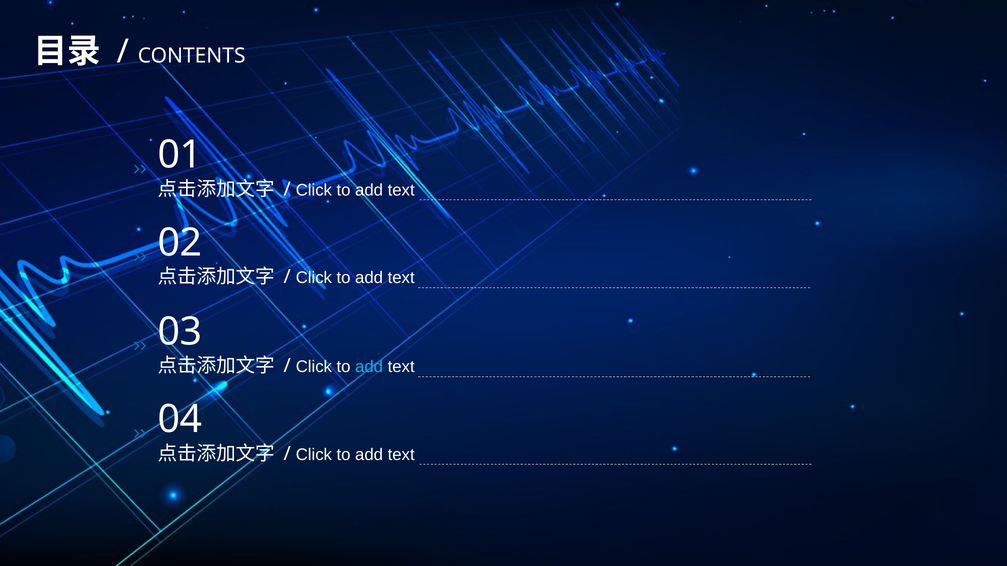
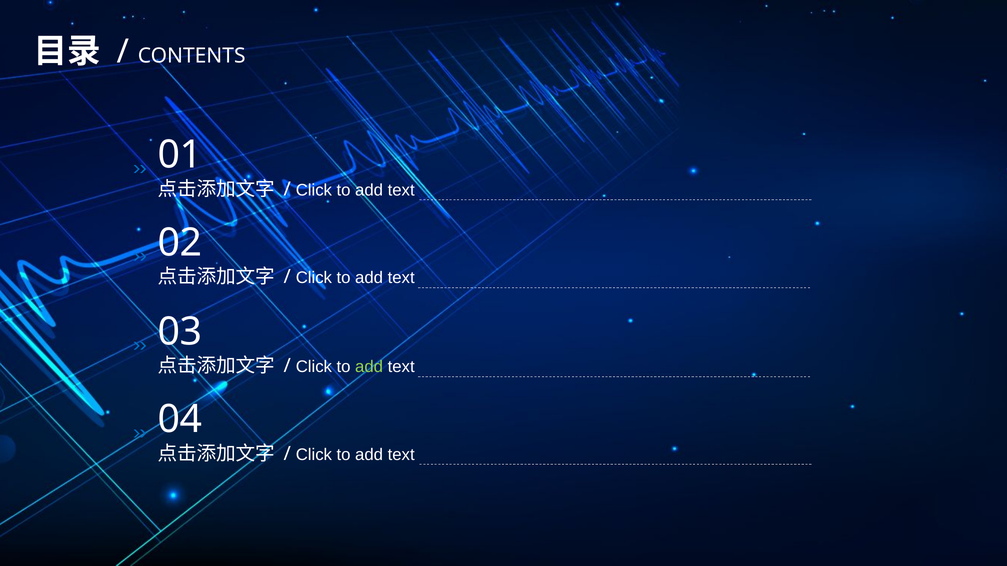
add colour: light blue -> light green (369, 367)
